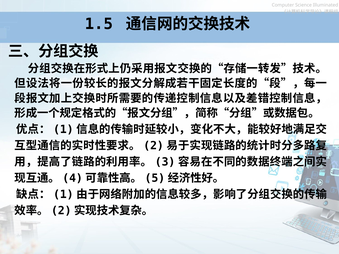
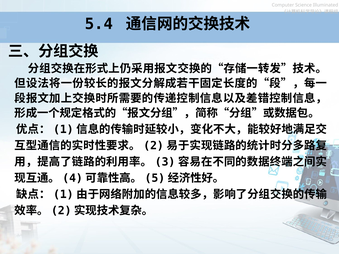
1.5: 1.5 -> 5.4 (99, 24)
